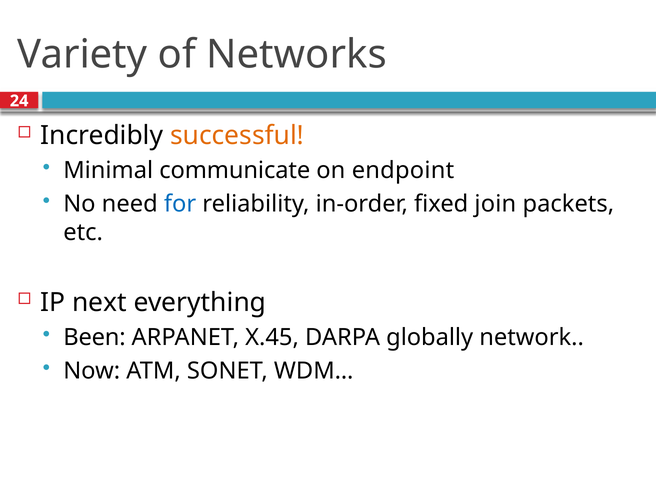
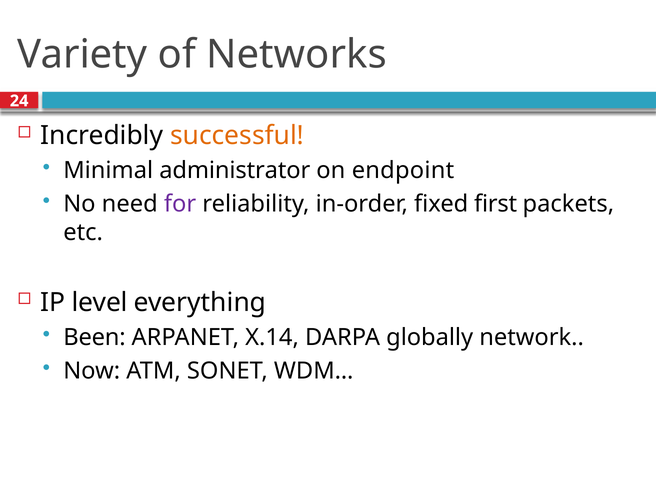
communicate: communicate -> administrator (235, 171)
for colour: blue -> purple (180, 204)
join: join -> first (496, 204)
next: next -> level (100, 302)
X.45: X.45 -> X.14 (272, 337)
